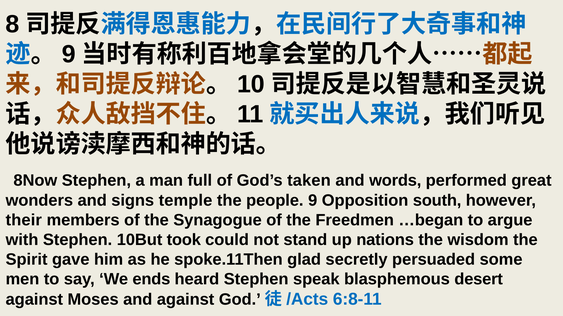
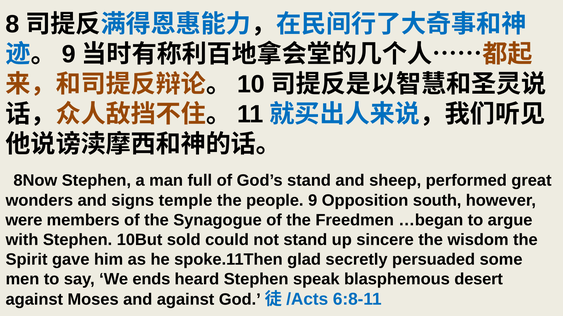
God’s taken: taken -> stand (309, 181)
words: words -> sheep (395, 181)
their: their -> were (24, 220)
took: took -> sold (184, 240)
nations: nations -> sincere (385, 240)
